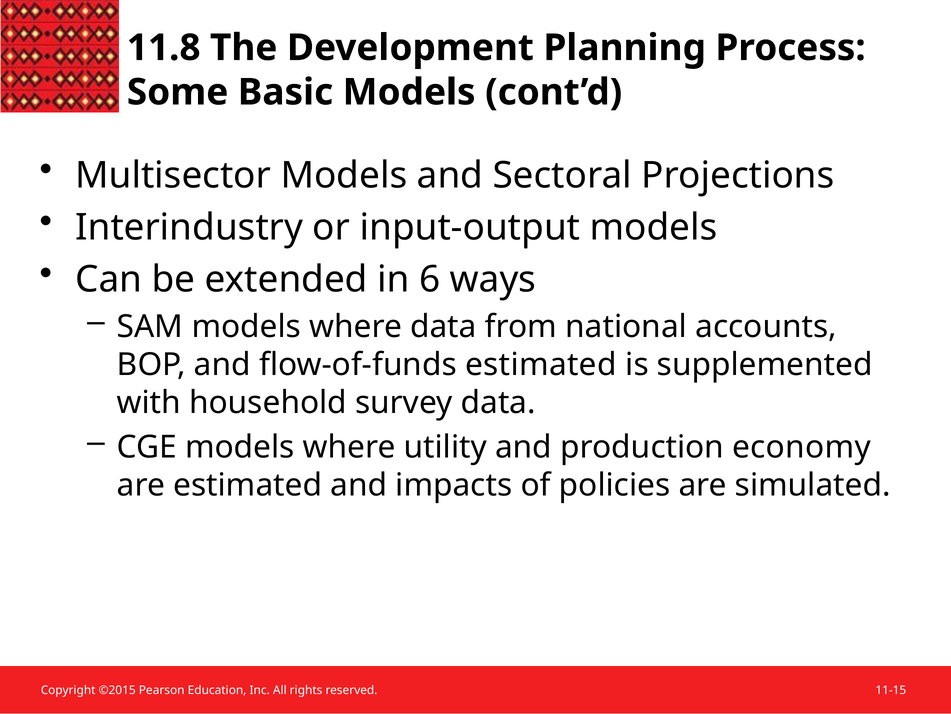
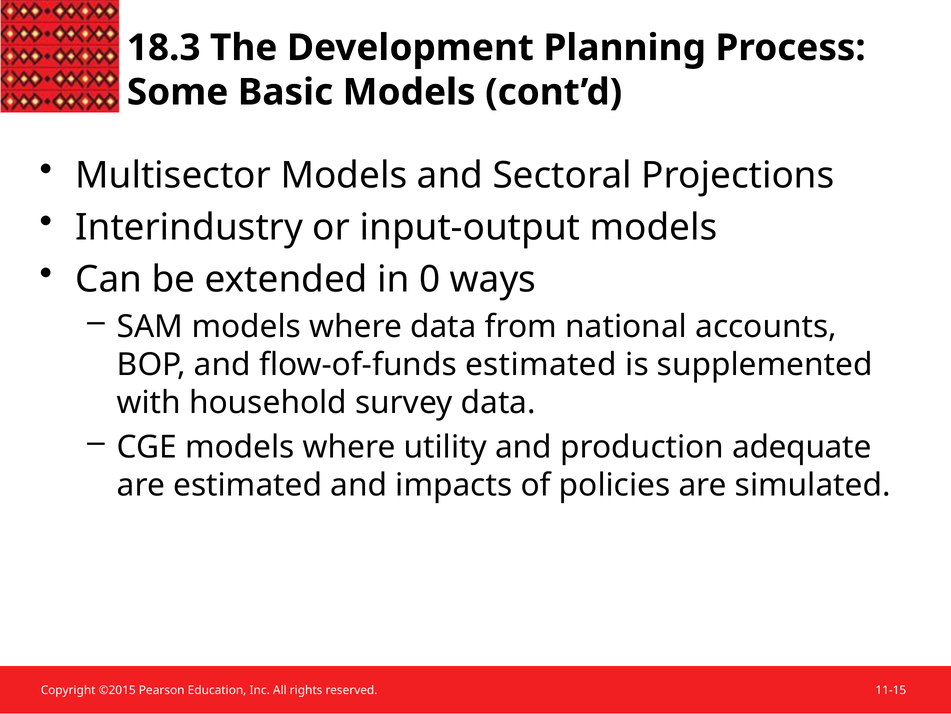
11.8: 11.8 -> 18.3 (164, 48)
6: 6 -> 0 (430, 279)
economy: economy -> adequate (802, 447)
